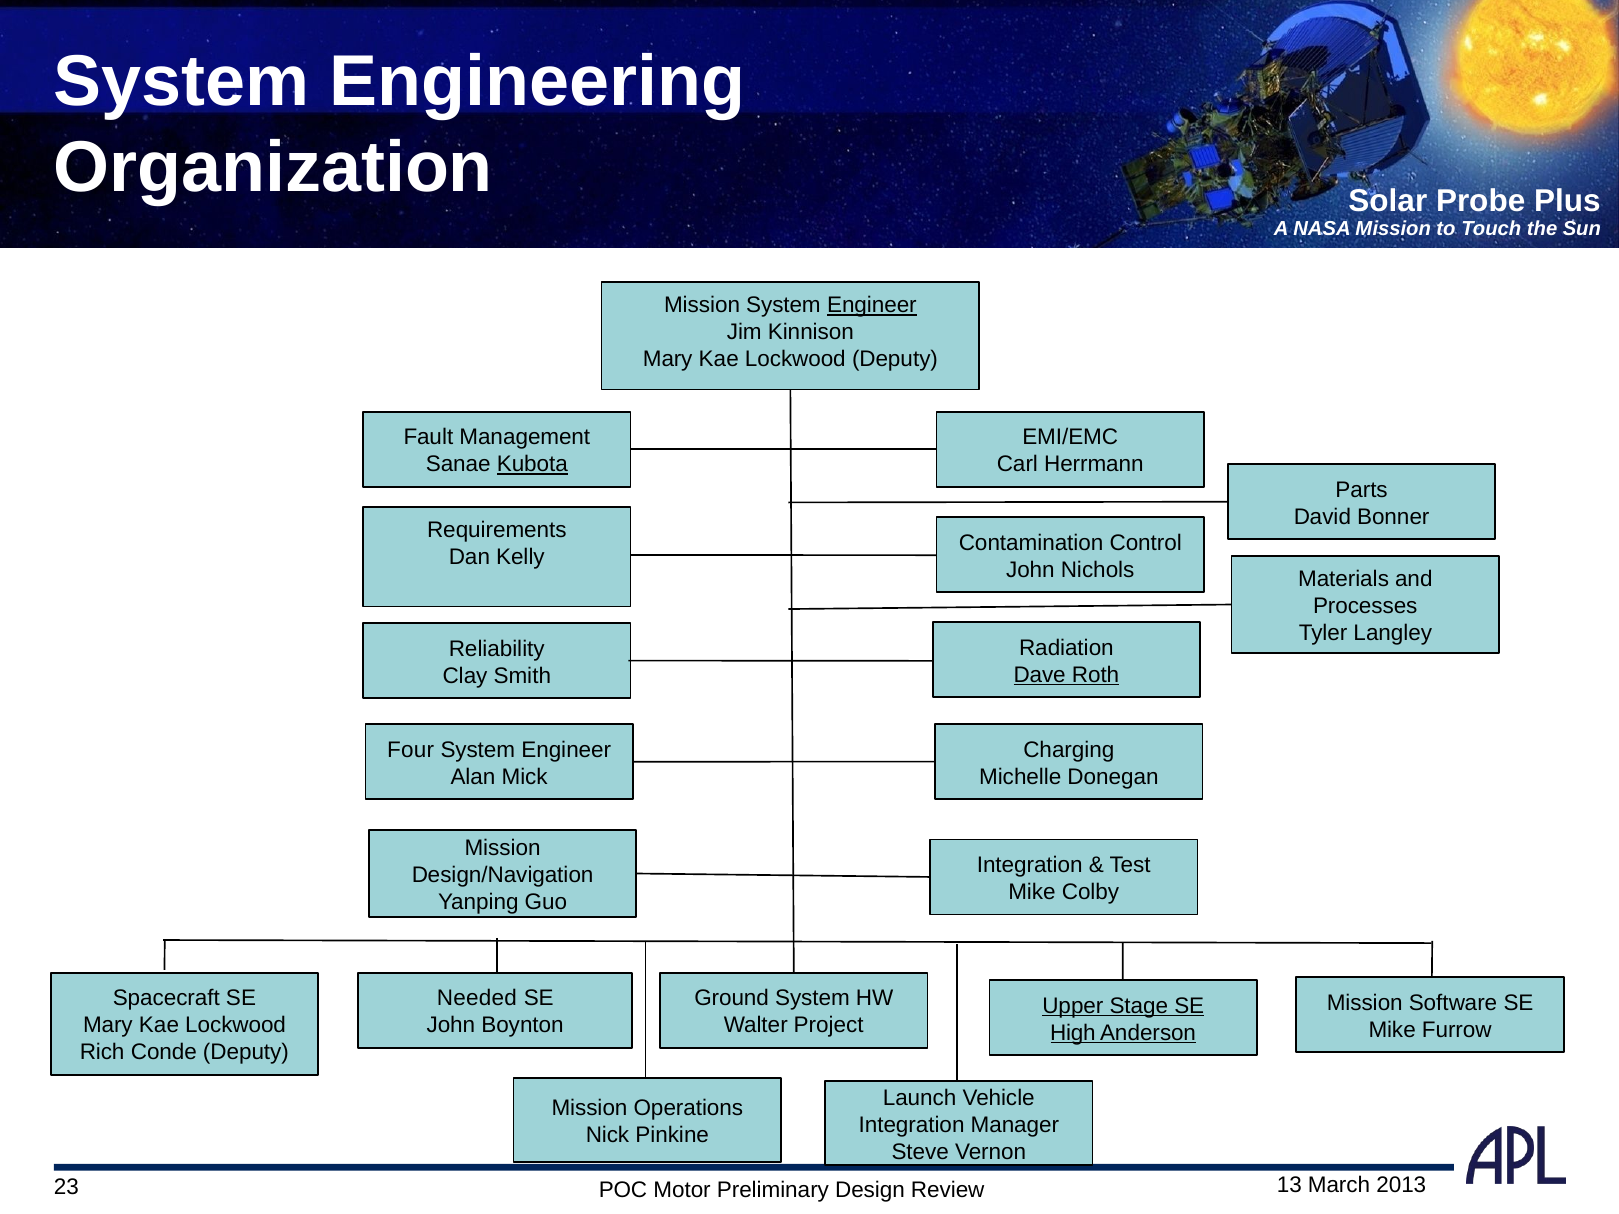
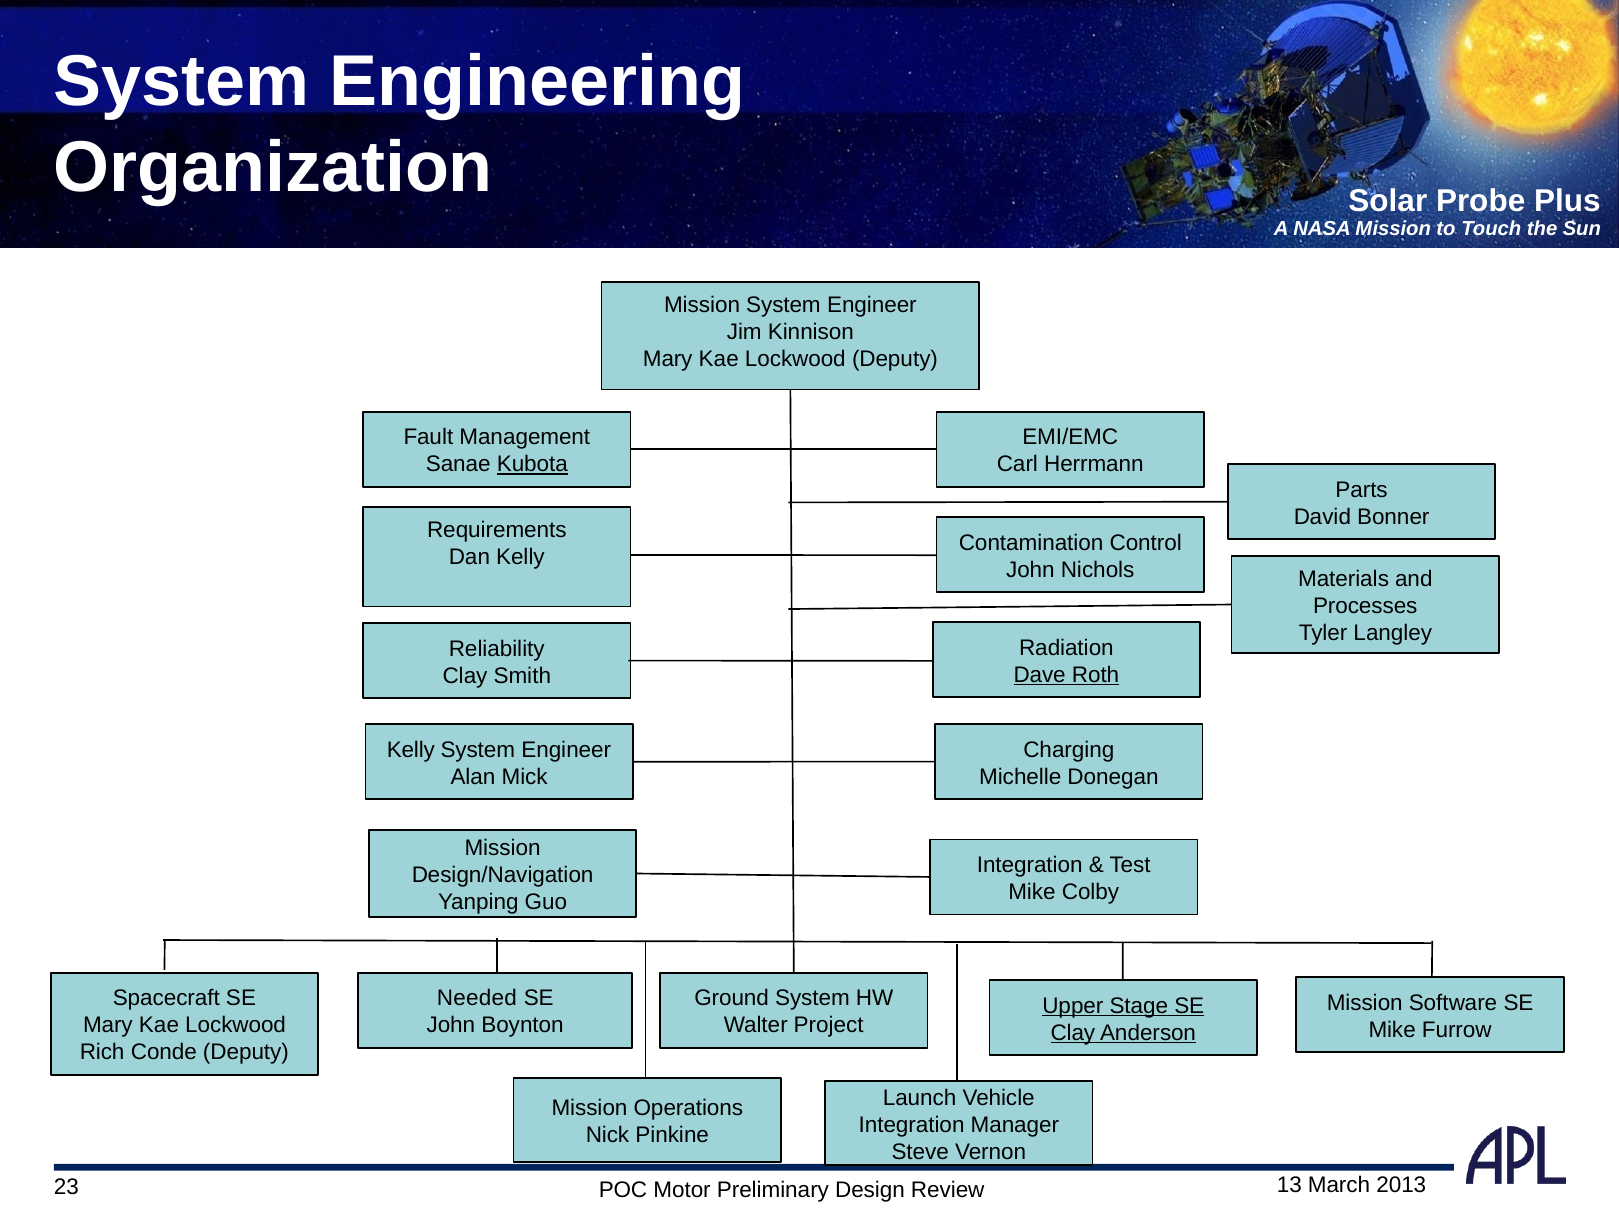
Engineer underline: present -> none (872, 305)
Four: Four -> Kelly (411, 750)
High: High -> Clay (1073, 1033)
